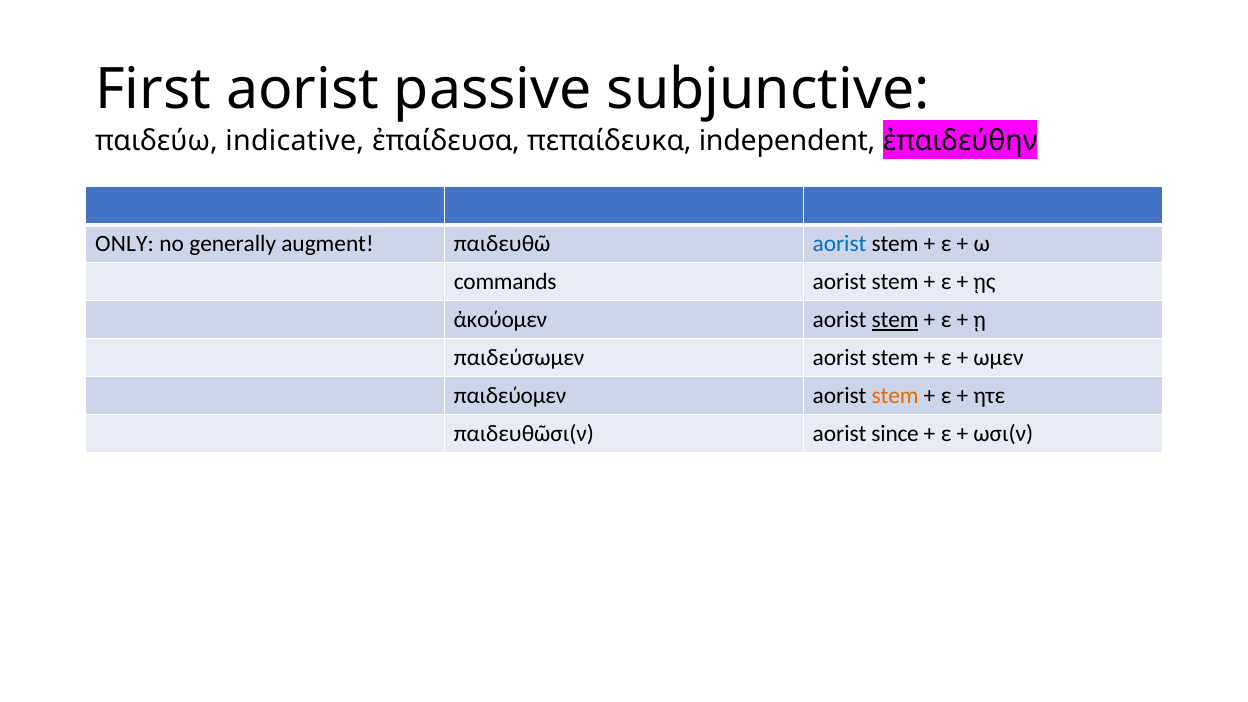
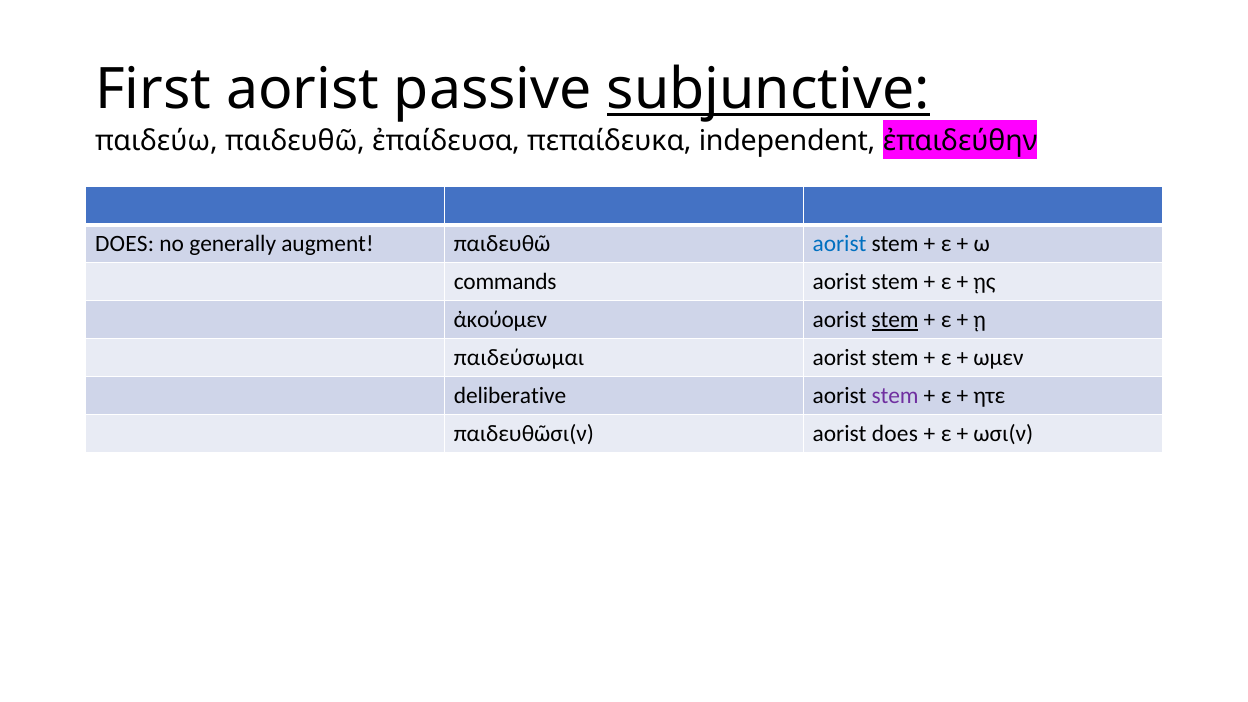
subjunctive underline: none -> present (768, 90)
παιδεύω indicative: indicative -> παιδευθῶ (295, 141)
ONLY: ONLY -> DOES (125, 244)
παιδεύσωμεν: παιδεύσωμεν -> παιδεύσωμαι (519, 358)
παιδεύομεν: παιδεύομεν -> deliberative (510, 396)
stem colour: orange -> purple (895, 396)
aorist since: since -> does (895, 434)
